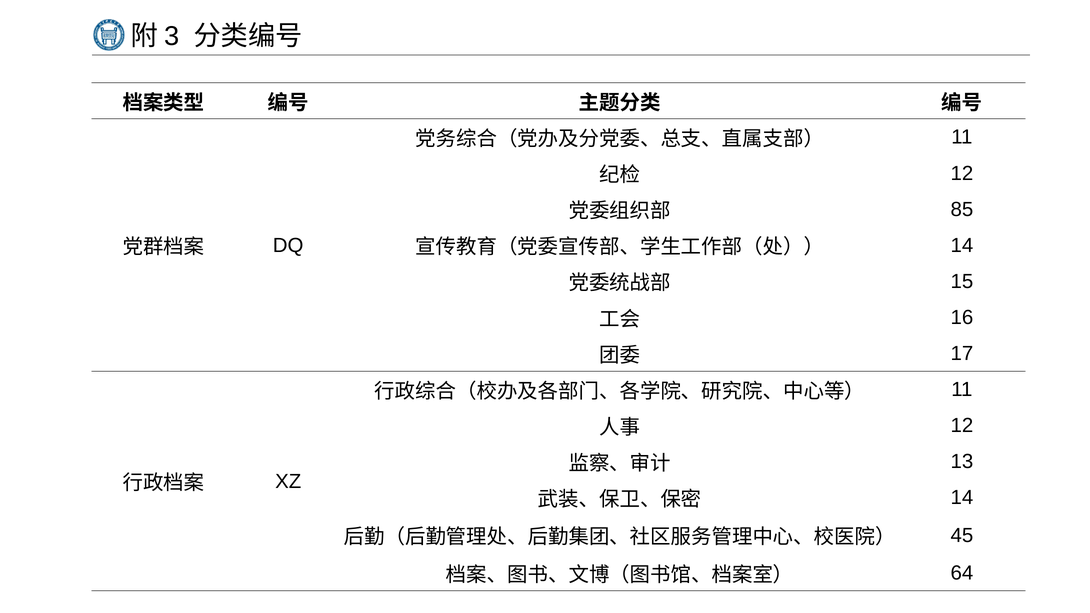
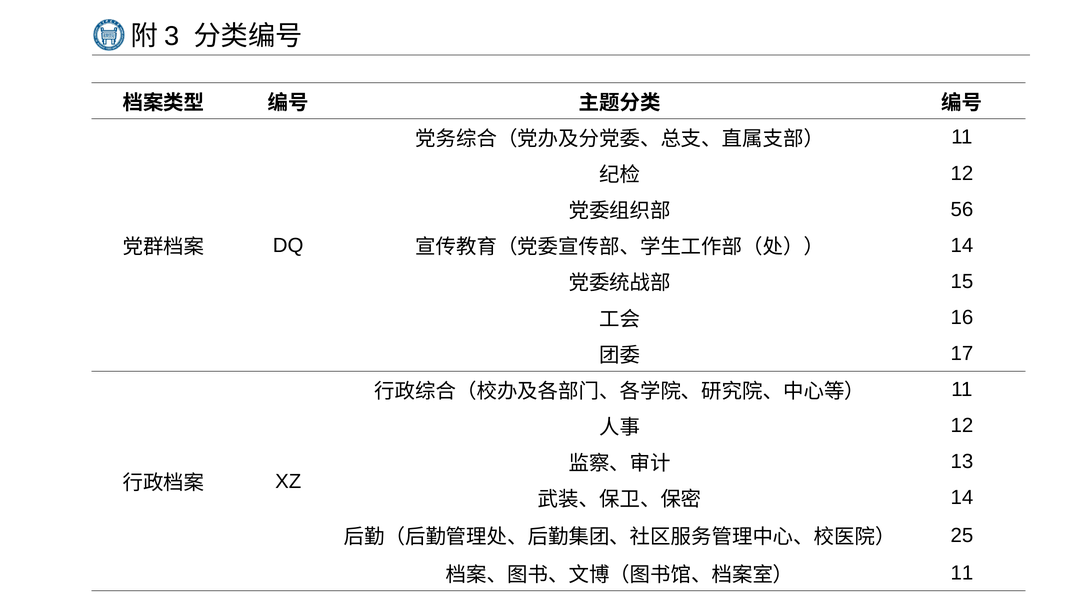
85: 85 -> 56 (962, 209)
45: 45 -> 25 (962, 536)
64: 64 -> 11 (962, 573)
